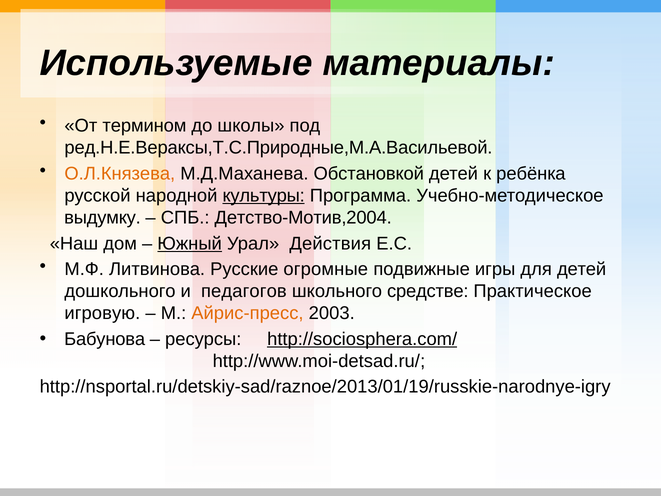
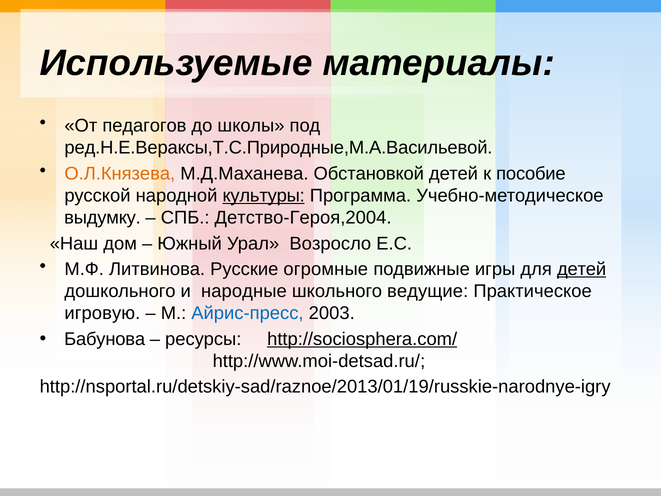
термином: термином -> педагогов (144, 126)
ребёнка: ребёнка -> пособие (531, 174)
Детство-Мотив,2004: Детство-Мотив,2004 -> Детство-Героя,2004 (303, 218)
Южный underline: present -> none (190, 243)
Действия: Действия -> Возросло (330, 243)
детей underline: none -> present (582, 269)
педагогов: педагогов -> народные (244, 291)
средстве: средстве -> ведущие (428, 291)
Айрис-пресс colour: orange -> blue (247, 313)
